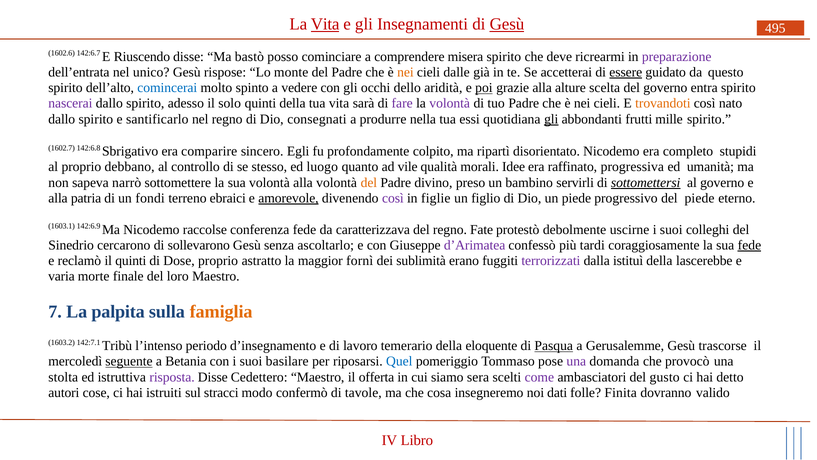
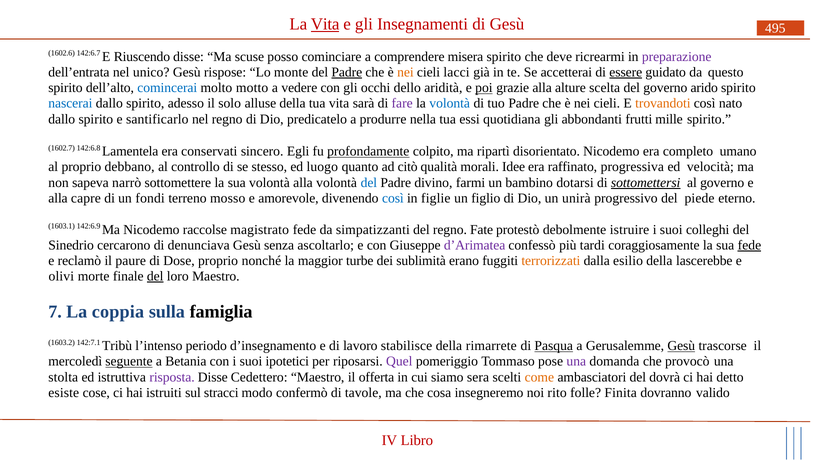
Gesù underline: present -> none (507, 24)
bastò: bastò -> scuse (249, 57)
Padre underline: none -> present (347, 72)
dalle: dalle -> lacci (457, 72)
spinto: spinto -> motto (252, 88)
entra: entra -> arido (704, 88)
nascerai colour: purple -> blue (70, 104)
solo quinti: quinti -> alluse (260, 104)
volontà colour: purple -> blue (450, 104)
consegnati: consegnati -> predicatelo (317, 119)
gli underline: present -> none (551, 119)
Sbrigativo: Sbrigativo -> Lamentela (130, 151)
comparire: comparire -> conservati (209, 151)
profondamente underline: none -> present (368, 151)
stupidi: stupidi -> umano (738, 151)
vile: vile -> citò (408, 167)
umanità: umanità -> velocità (710, 167)
del colour: orange -> blue (369, 183)
preso: preso -> farmi (471, 183)
servirli: servirli -> dotarsi (575, 183)
patria: patria -> capre (86, 198)
ebraici: ebraici -> mosso (228, 198)
amorevole underline: present -> none (288, 198)
così colour: purple -> blue (393, 198)
un piede: piede -> unirà (576, 198)
conferenza: conferenza -> magistrato (260, 230)
caratterizzava: caratterizzava -> simpatizzanti (373, 230)
uscirne: uscirne -> istruire (630, 230)
sollevarono: sollevarono -> denunciava (199, 245)
il quinti: quinti -> paure (131, 261)
astratto: astratto -> nonché (261, 261)
fornì: fornì -> turbe (360, 261)
terrorizzati colour: purple -> orange (551, 261)
istituì: istituì -> esilio (628, 261)
varia: varia -> olivi (61, 276)
del underline: none -> present (155, 276)
palpita: palpita -> coppia (118, 312)
famiglia colour: orange -> black (221, 312)
temerario: temerario -> stabilisce (407, 346)
eloquente: eloquente -> rimarrete (491, 346)
Gesù underline: none -> present (681, 346)
basilare: basilare -> ipotetici (287, 362)
Quel colour: blue -> purple (399, 362)
come colour: purple -> orange (539, 377)
gusto: gusto -> dovrà (665, 377)
autori: autori -> esiste (64, 393)
dati: dati -> rito (557, 393)
